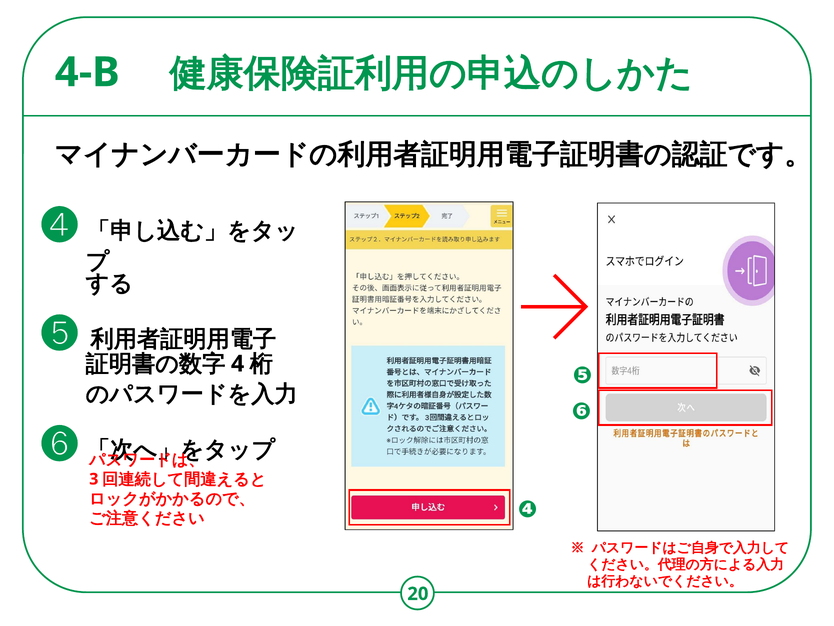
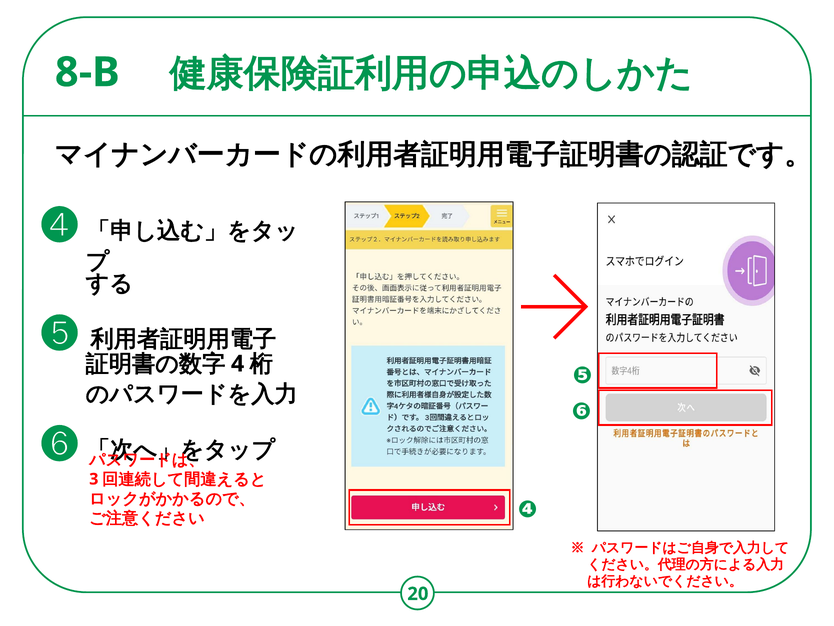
4-B: 4-B -> 8-B (87, 72)
